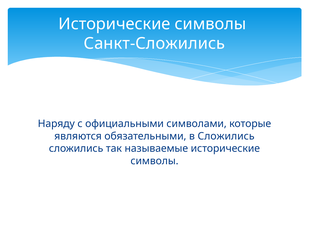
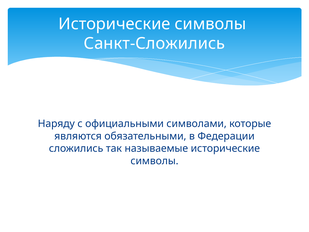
в Сложились: Сложились -> Федерации (226, 136)
